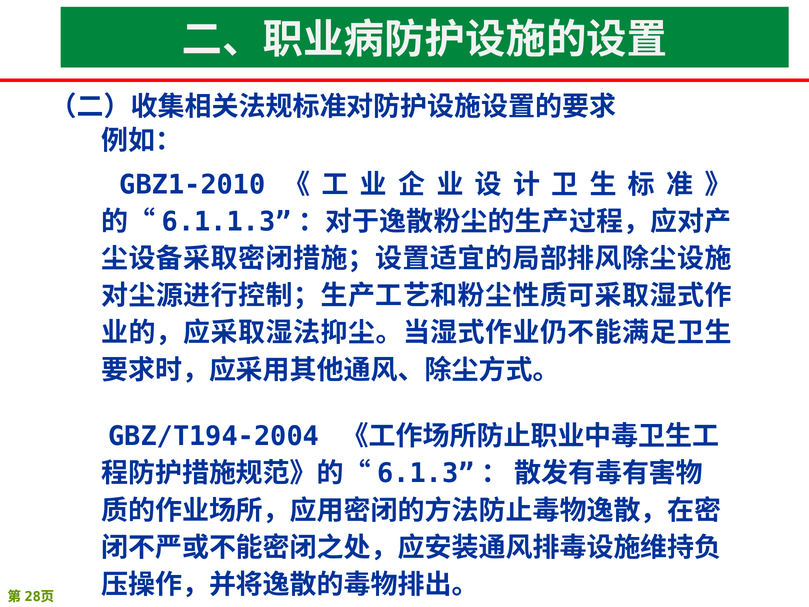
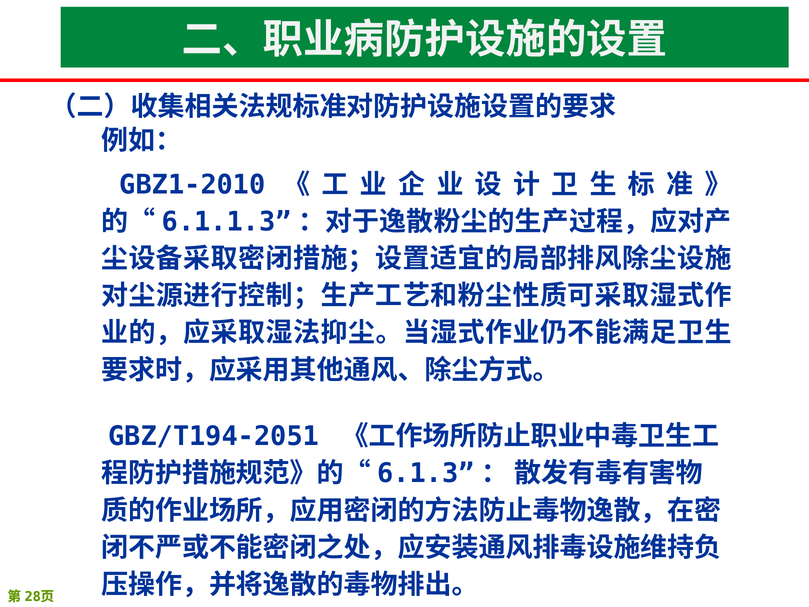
GBZ/T194-2004: GBZ/T194-2004 -> GBZ/T194-2051 (214, 436)
